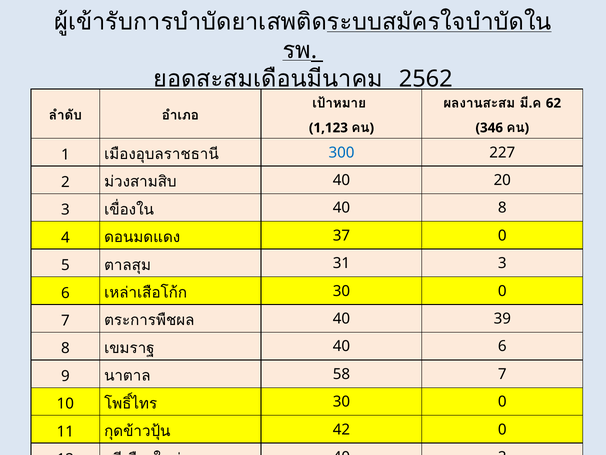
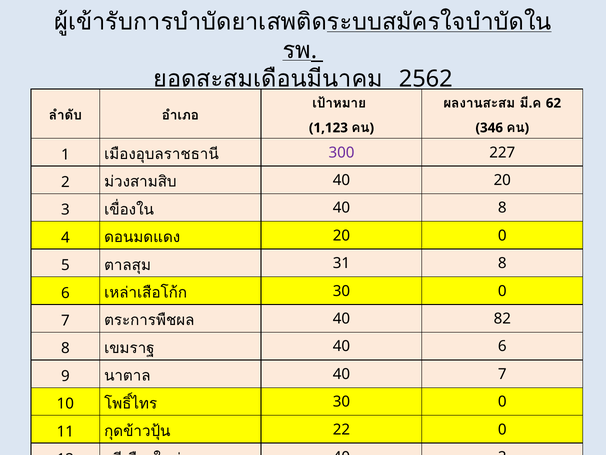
300 colour: blue -> purple (341, 152)
37: 37 -> 20 (341, 235)
31 3: 3 -> 8 (502, 263)
39: 39 -> 82 (502, 318)
58: 58 -> 40 (341, 374)
42: 42 -> 22 (341, 429)
